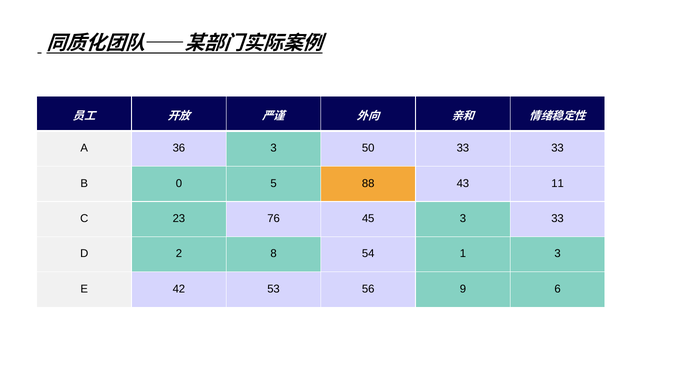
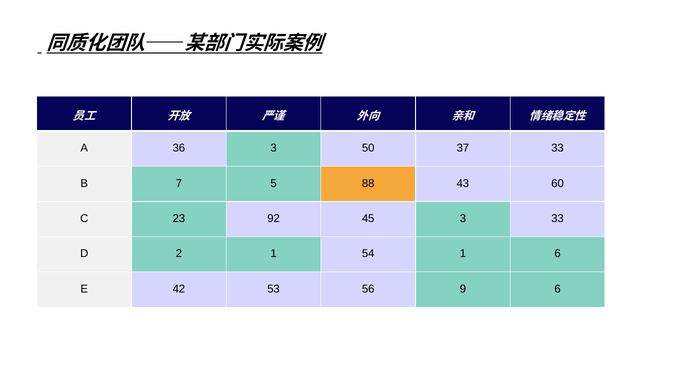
50 33: 33 -> 37 (463, 148)
0: 0 -> 7 (179, 184)
11: 11 -> 60 (558, 184)
76: 76 -> 92 (274, 219)
2 8: 8 -> 1 (274, 254)
1 3: 3 -> 6 (558, 254)
